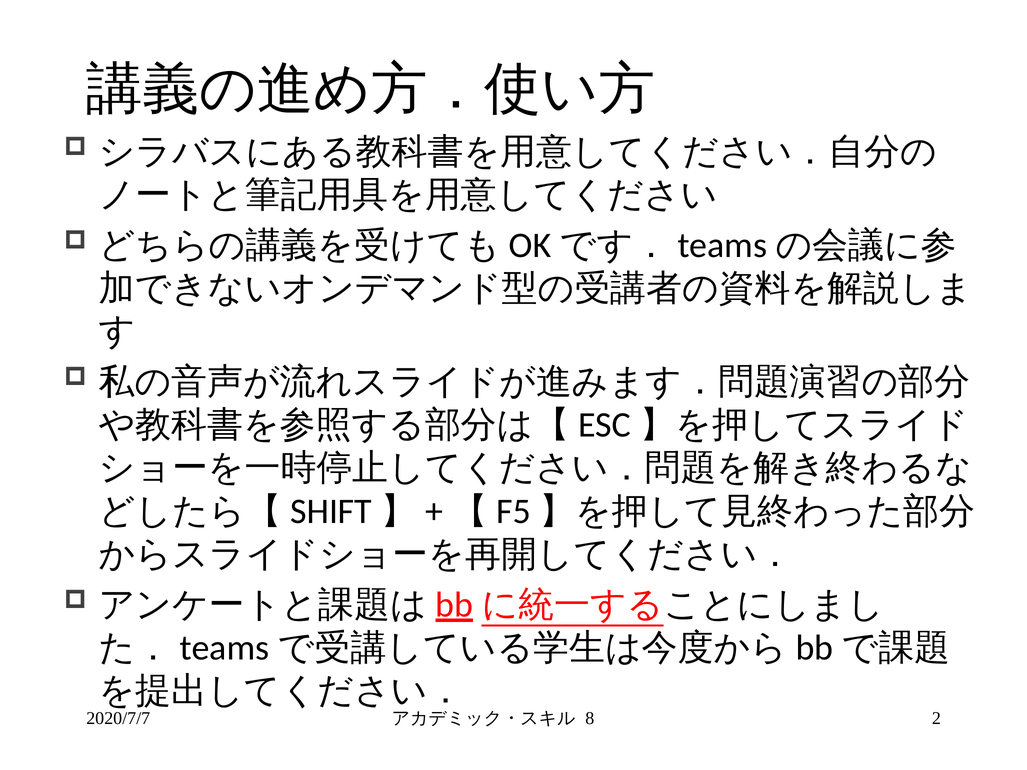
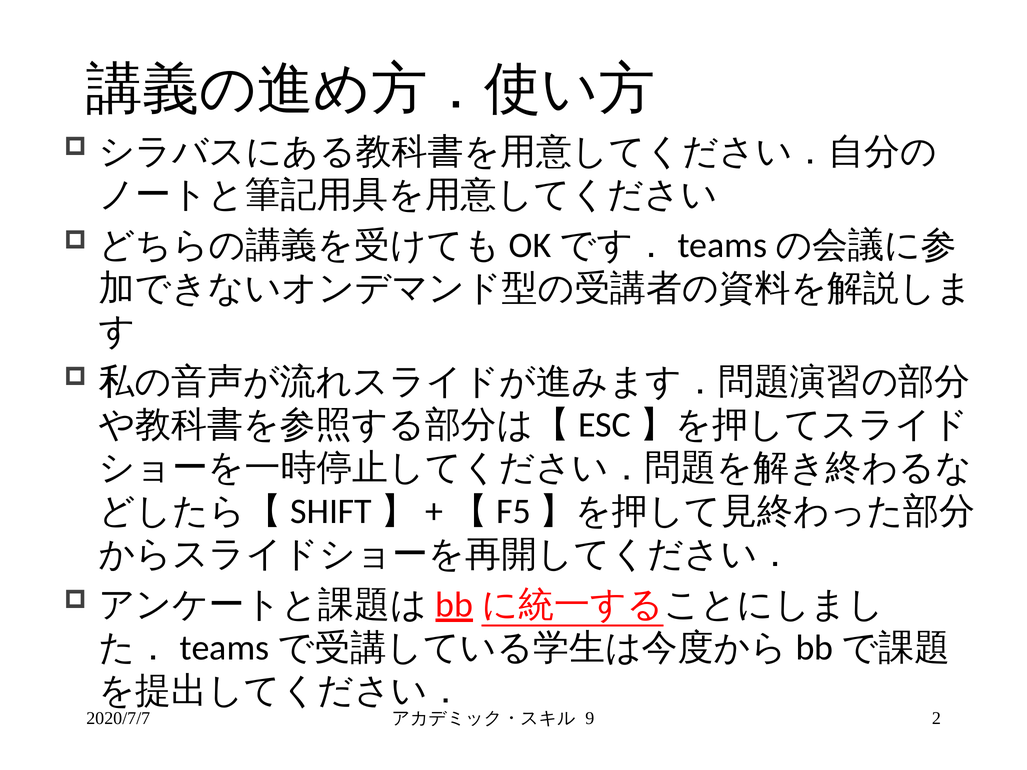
8: 8 -> 9 (590, 718)
